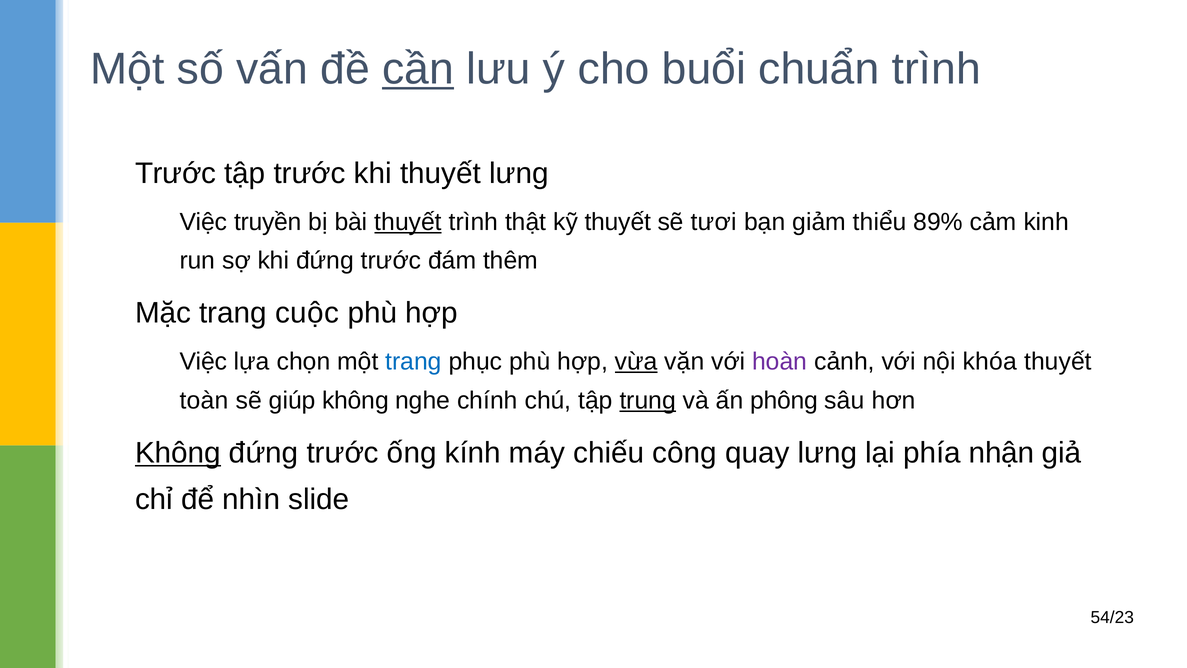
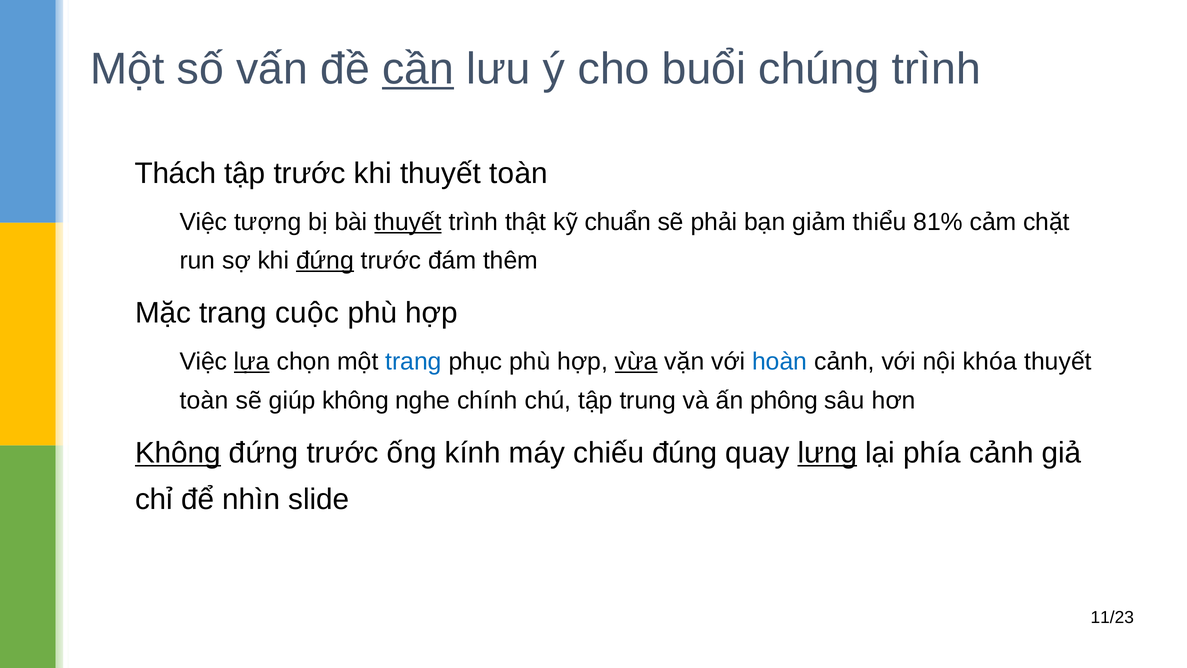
chuẩn: chuẩn -> chúng (819, 69)
Trước: Trước -> Thách (176, 173)
khi thuyết lưng: lưng -> toàn (519, 173)
truyền: truyền -> tượng (268, 222)
kỹ thuyết: thuyết -> chuẩn (618, 222)
tươi: tươi -> phải (714, 222)
89%: 89% -> 81% (938, 222)
kinh: kinh -> chặt (1046, 222)
đứng underline: none -> present (325, 260)
lựa underline: none -> present (252, 362)
hoàn colour: purple -> blue (780, 362)
trung underline: present -> none (648, 400)
công: công -> đúng (685, 453)
lưng underline: none -> present (827, 453)
phía nhận: nhận -> cảnh (1001, 453)
54/23: 54/23 -> 11/23 (1112, 617)
